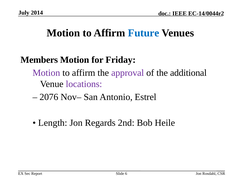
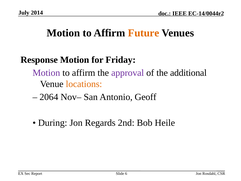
Future colour: blue -> orange (144, 33)
Members: Members -> Response (39, 60)
locations colour: purple -> orange (84, 84)
2076: 2076 -> 2064 (49, 97)
Estrel: Estrel -> Geoff (146, 97)
Length: Length -> During (53, 123)
